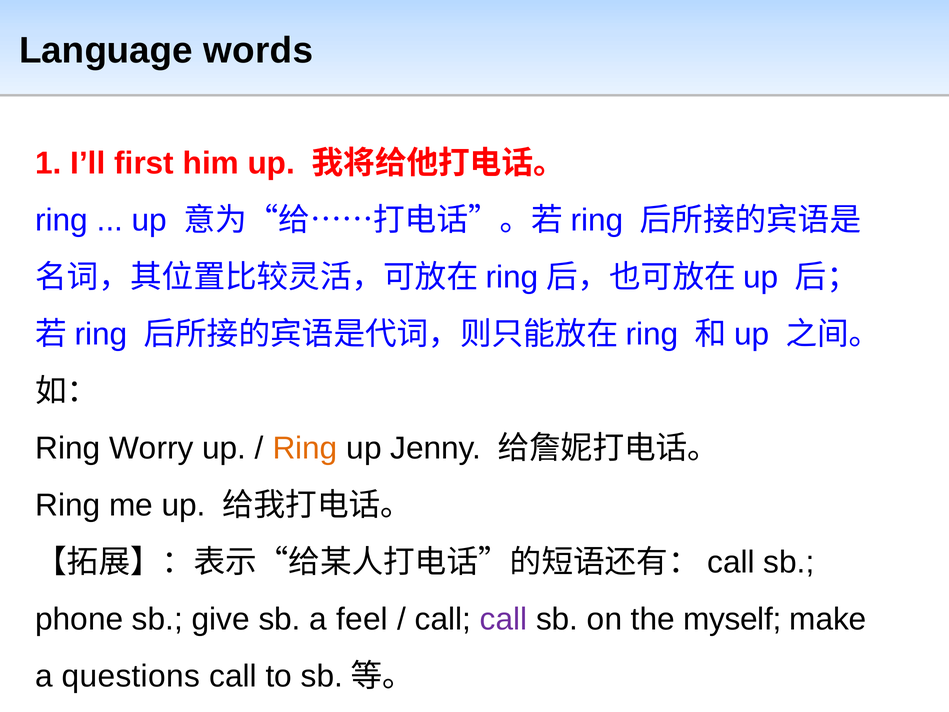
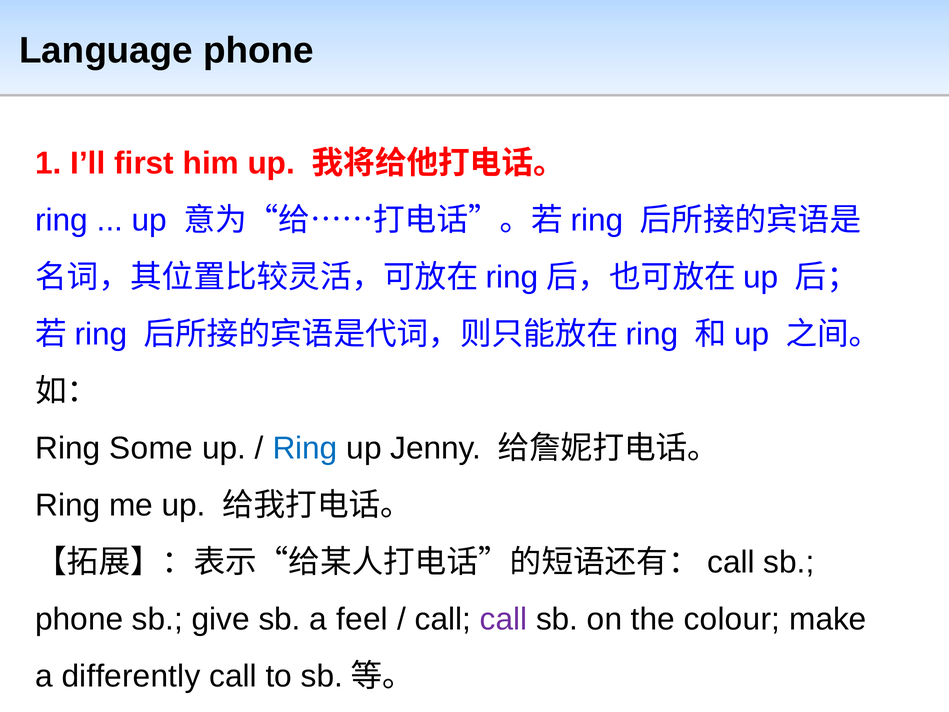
Language words: words -> phone (258, 50)
Worry: Worry -> Some (151, 448)
Ring colour: orange -> blue (305, 448)
myself: myself -> colour (732, 619)
questions: questions -> differently (131, 676)
